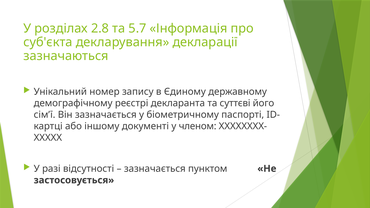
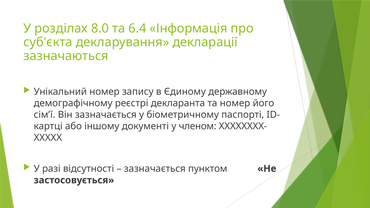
2.8: 2.8 -> 8.0 (100, 28)
5.7: 5.7 -> 6.4 (137, 28)
та суттєві: суттєві -> номер (235, 103)
